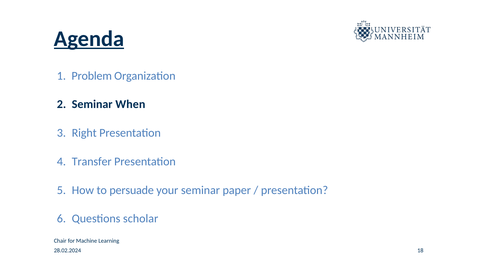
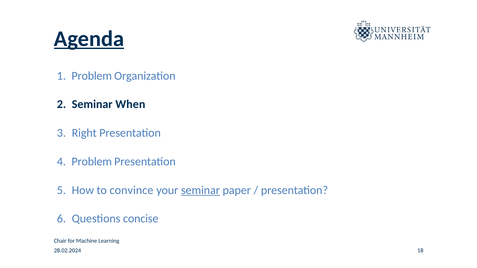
Transfer: Transfer -> Problem (92, 162)
persuade: persuade -> convince (132, 190)
seminar underline: none -> present (200, 190)
scholar: scholar -> concise (141, 219)
